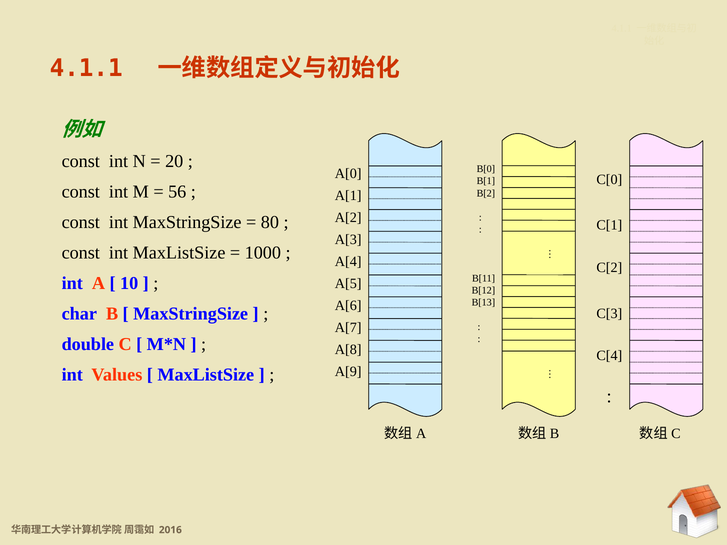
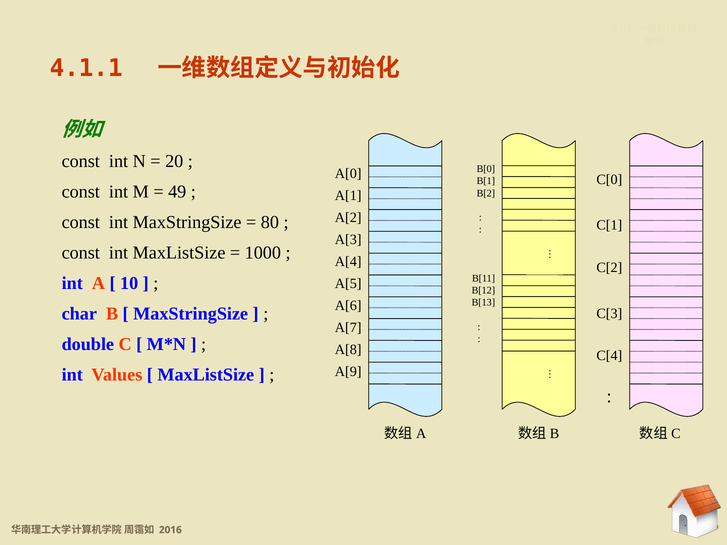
56: 56 -> 49 (177, 192)
